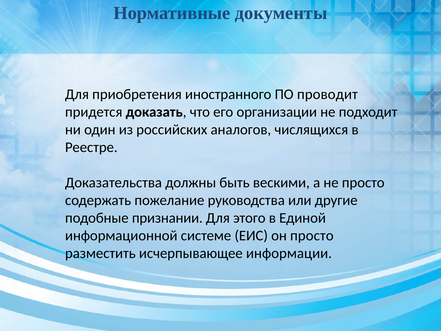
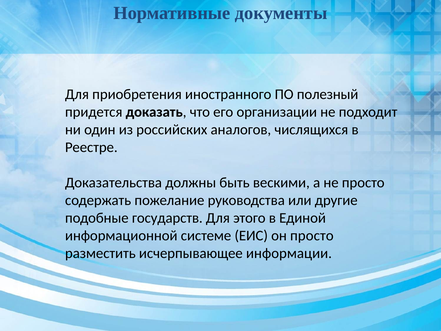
проводит: проводит -> полезный (328, 94)
признании: признании -> государств (167, 218)
